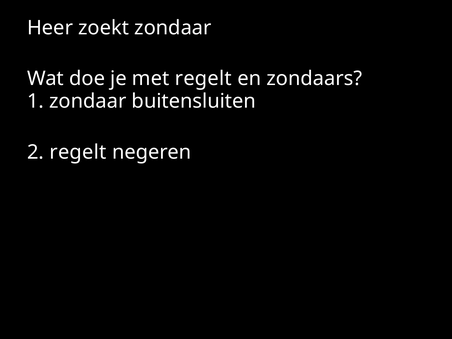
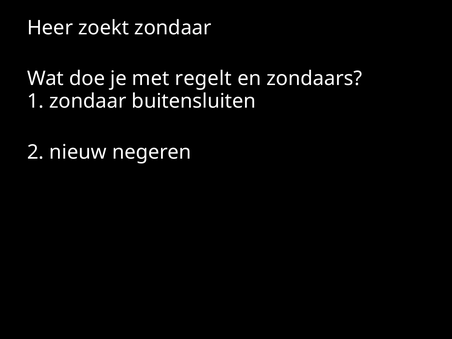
2 regelt: regelt -> nieuw (78, 152)
